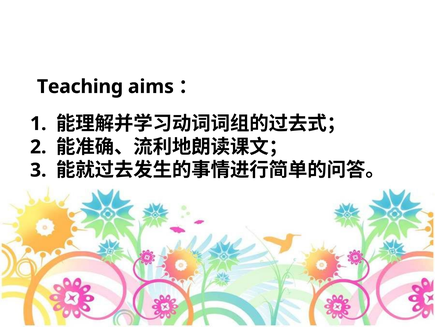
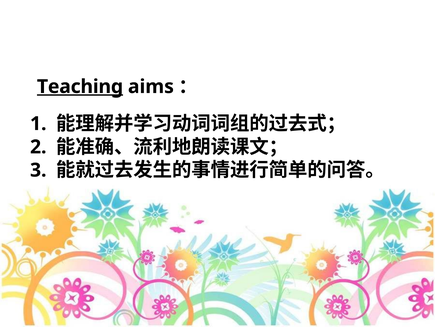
Teaching underline: none -> present (80, 86)
